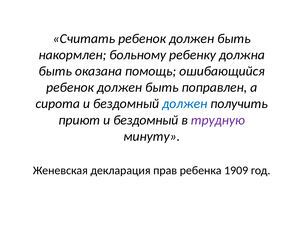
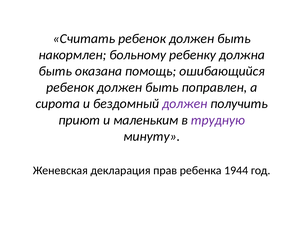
должен colour: blue -> purple (185, 104)
приют и бездомный: бездомный -> маленьким (146, 120)
1909: 1909 -> 1944 (236, 171)
